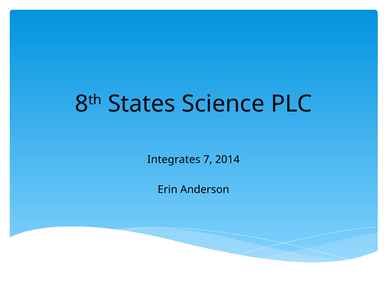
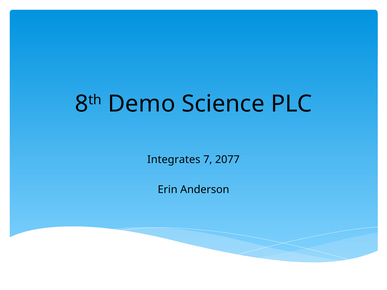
States: States -> Demo (142, 104)
2014: 2014 -> 2077 (227, 160)
